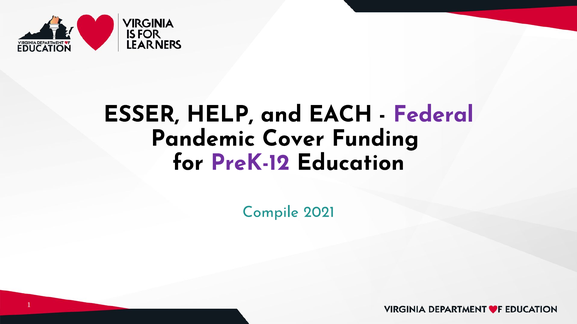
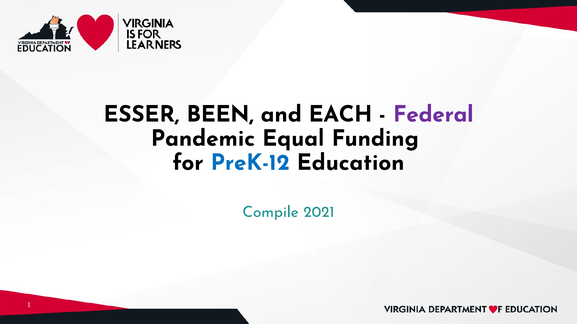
HELP: HELP -> BEEN (220, 114)
Cover: Cover -> Equal (293, 139)
PreK-12 colour: purple -> blue (250, 163)
